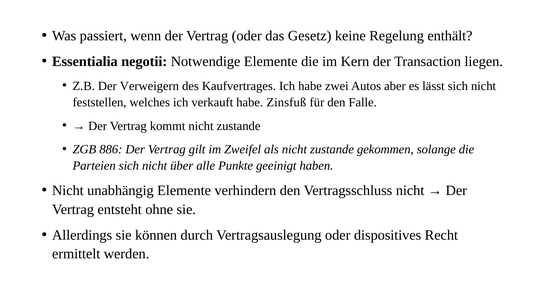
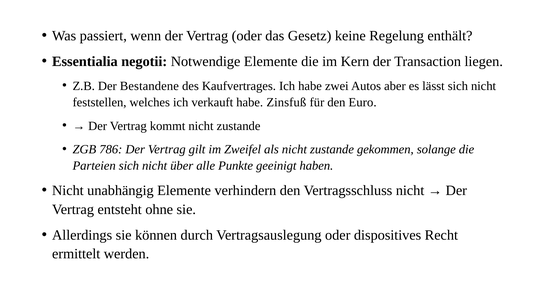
Verweigern: Verweigern -> Bestandene (149, 86)
Falle: Falle -> Euro (363, 103)
886: 886 -> 786 (111, 149)
